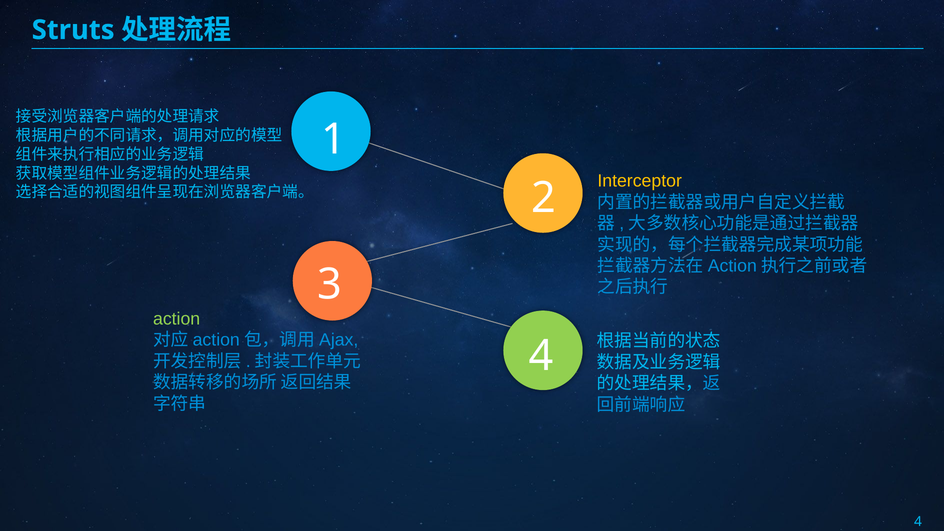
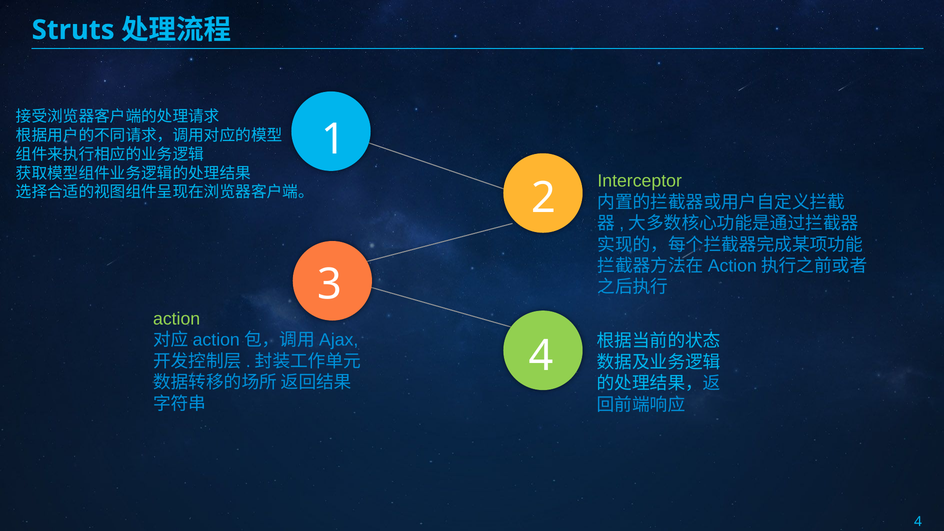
Interceptor colour: yellow -> light green (640, 181)
